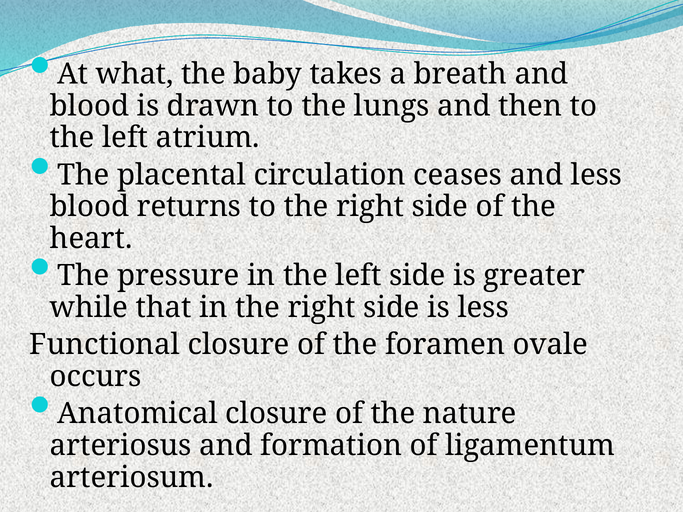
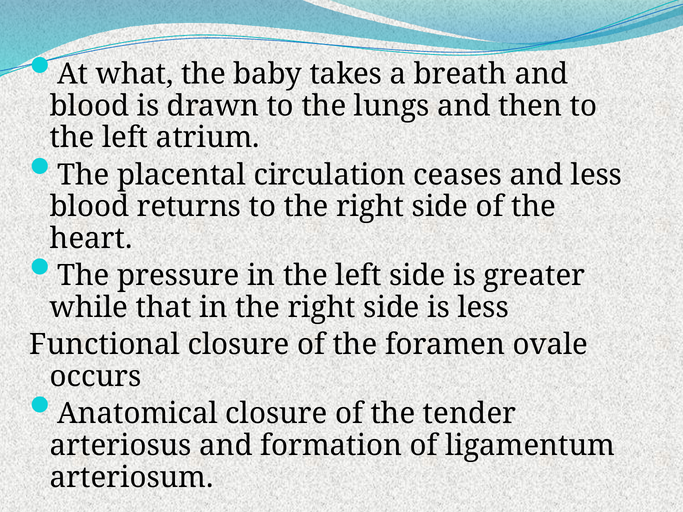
nature: nature -> tender (470, 414)
